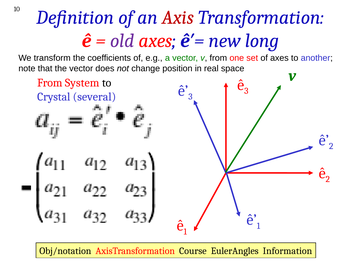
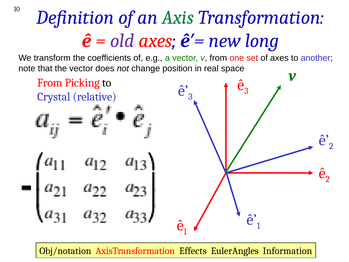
Axis colour: red -> green (178, 17)
System: System -> Picking (82, 83)
several: several -> relative (95, 97)
Course: Course -> Effects (193, 251)
